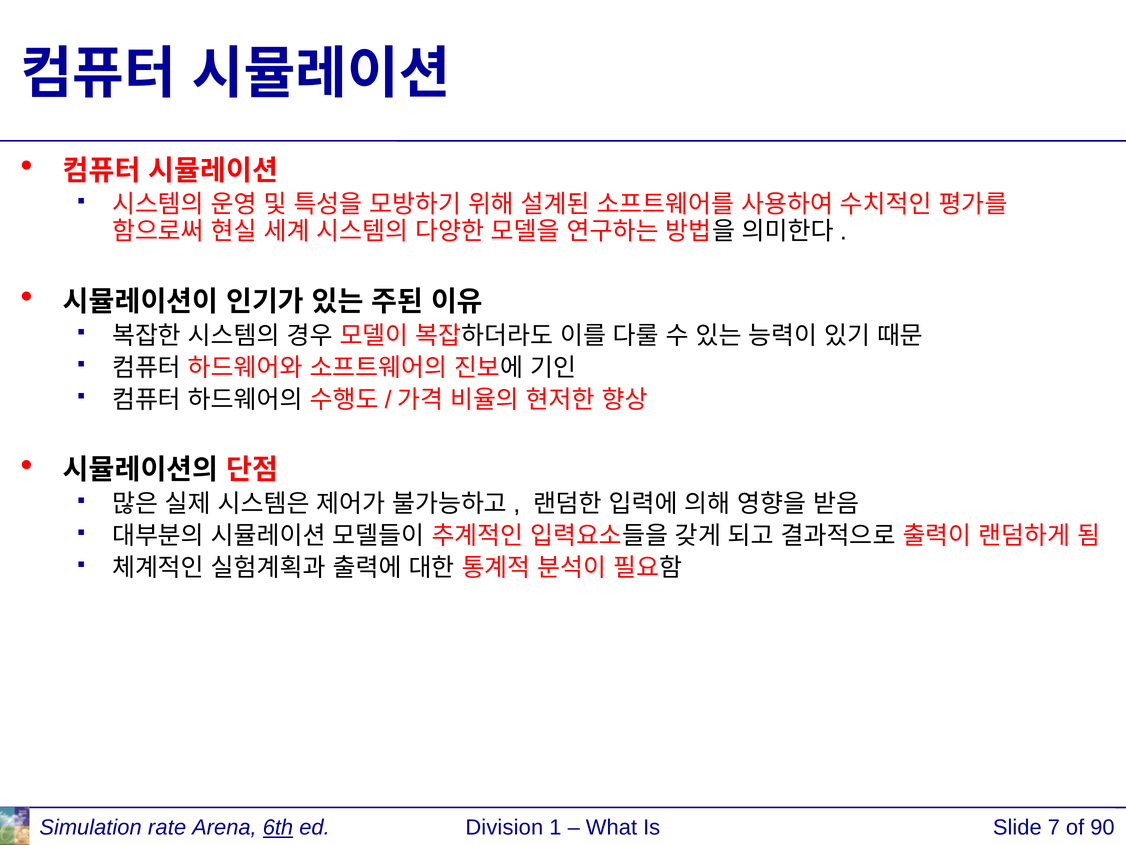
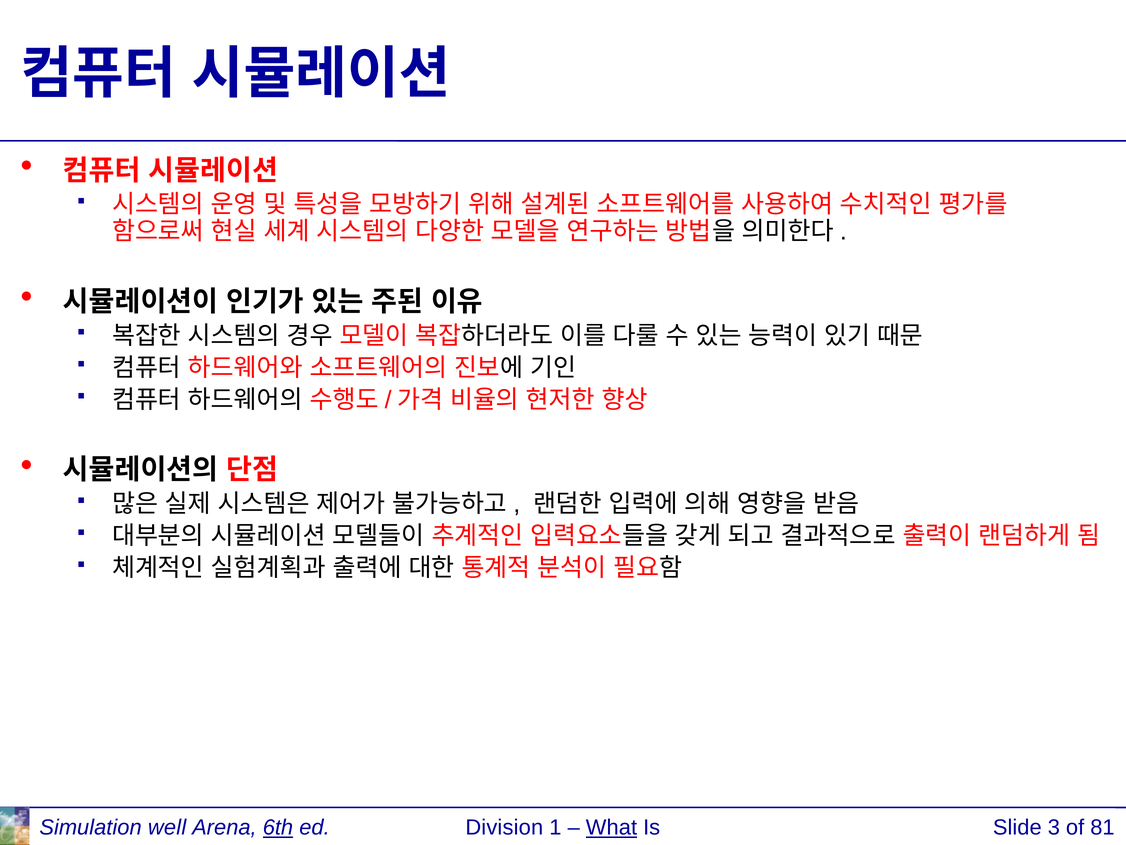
rate: rate -> well (167, 827)
What underline: none -> present (611, 827)
7: 7 -> 3 (1054, 827)
90: 90 -> 81 (1102, 827)
